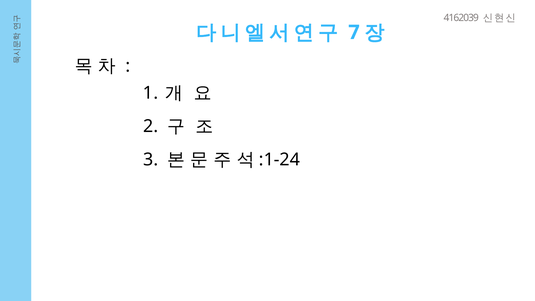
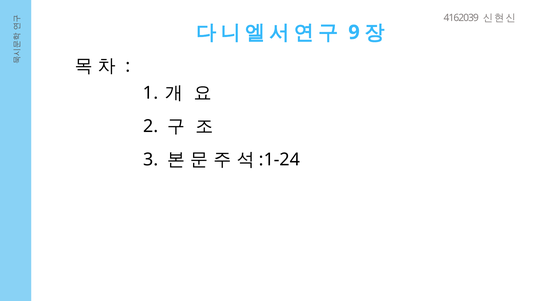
7: 7 -> 9 (354, 32)
